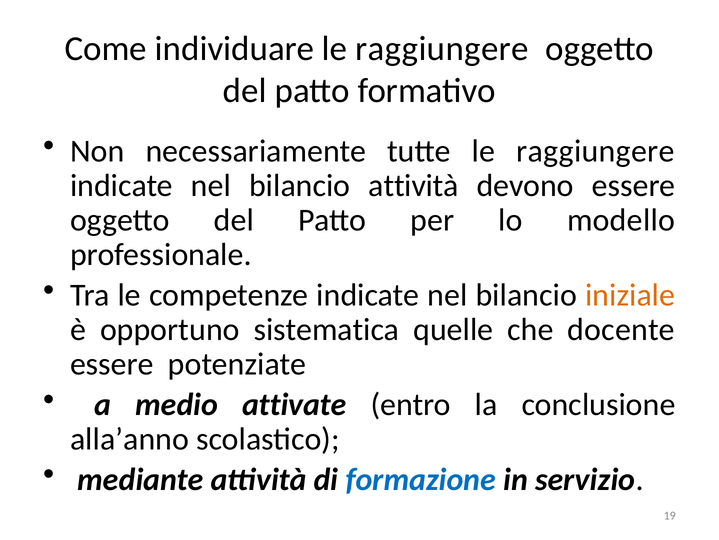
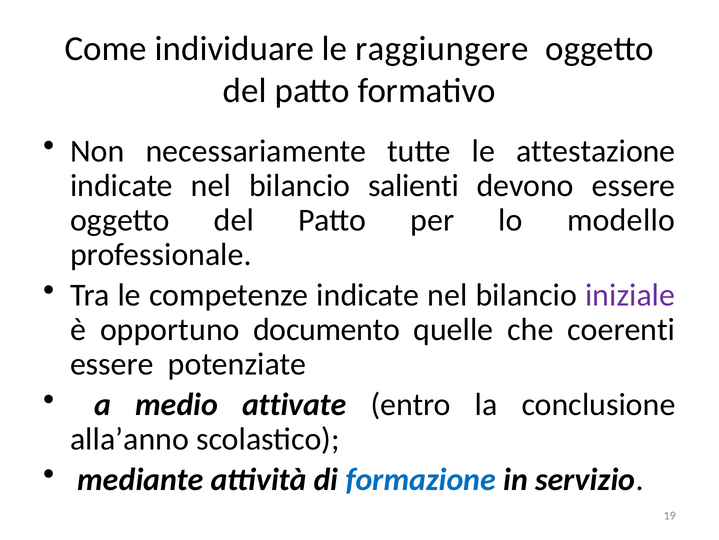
tutte le raggiungere: raggiungere -> attestazione (596, 151)
bilancio attività: attività -> salienti (414, 185)
iniziale colour: orange -> purple (630, 295)
sistematica: sistematica -> documento (327, 329)
docente: docente -> coerenti (621, 329)
